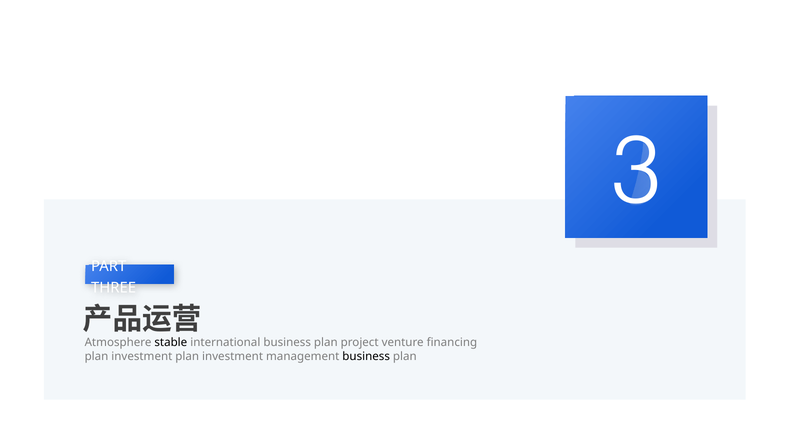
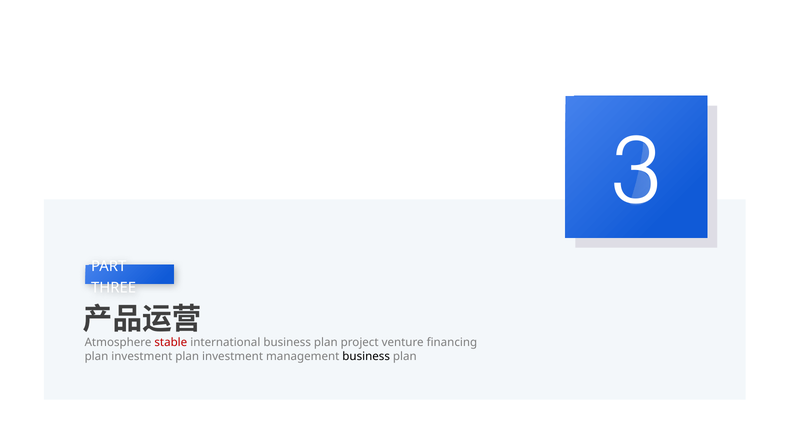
stable colour: black -> red (171, 342)
